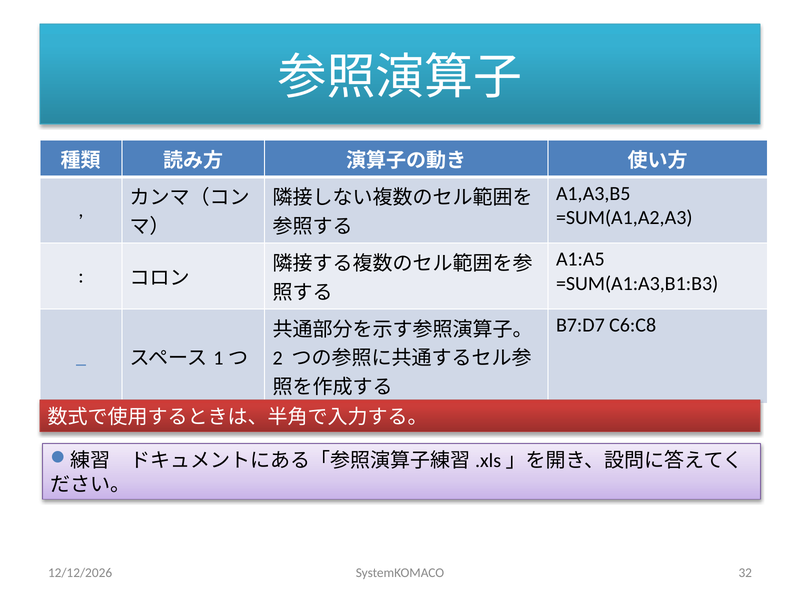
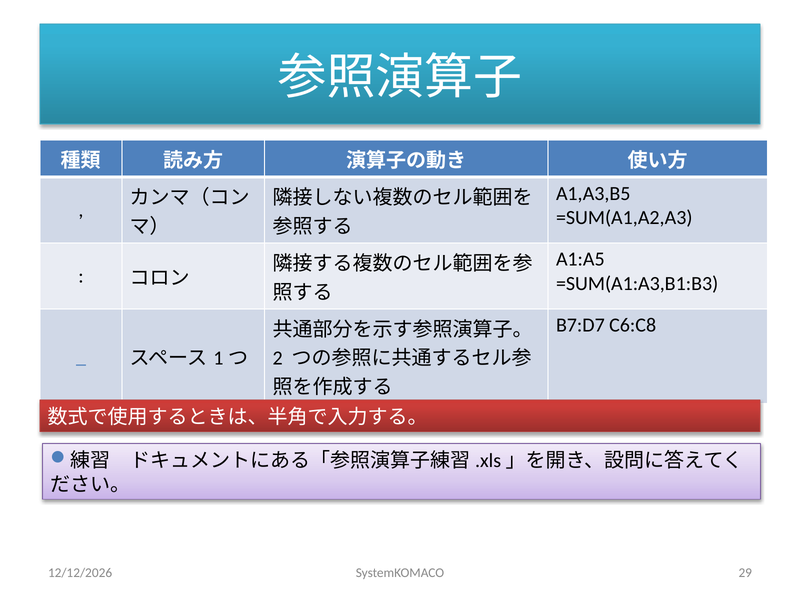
32: 32 -> 29 (745, 573)
